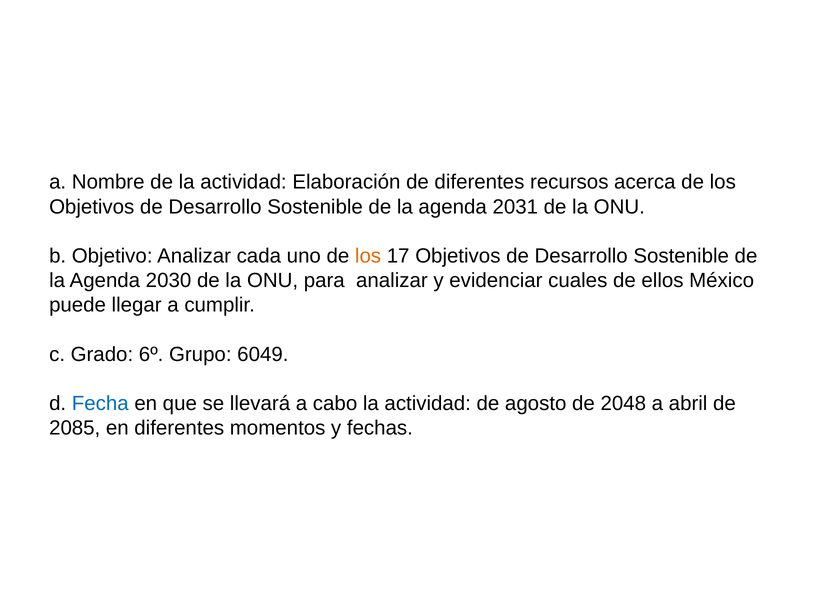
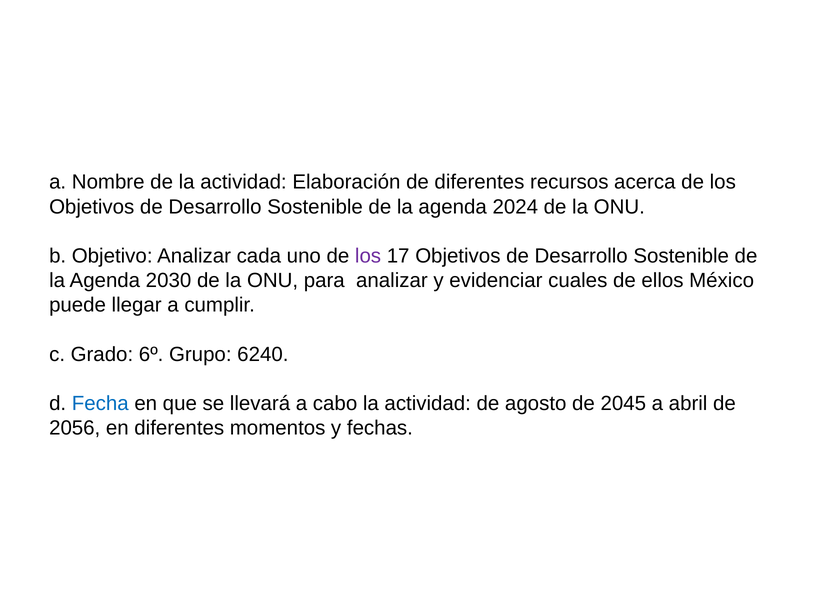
2031: 2031 -> 2024 (515, 207)
los colour: orange -> purple (368, 256)
6049: 6049 -> 6240 (263, 354)
2048: 2048 -> 2045 (623, 403)
2085: 2085 -> 2056 (75, 428)
